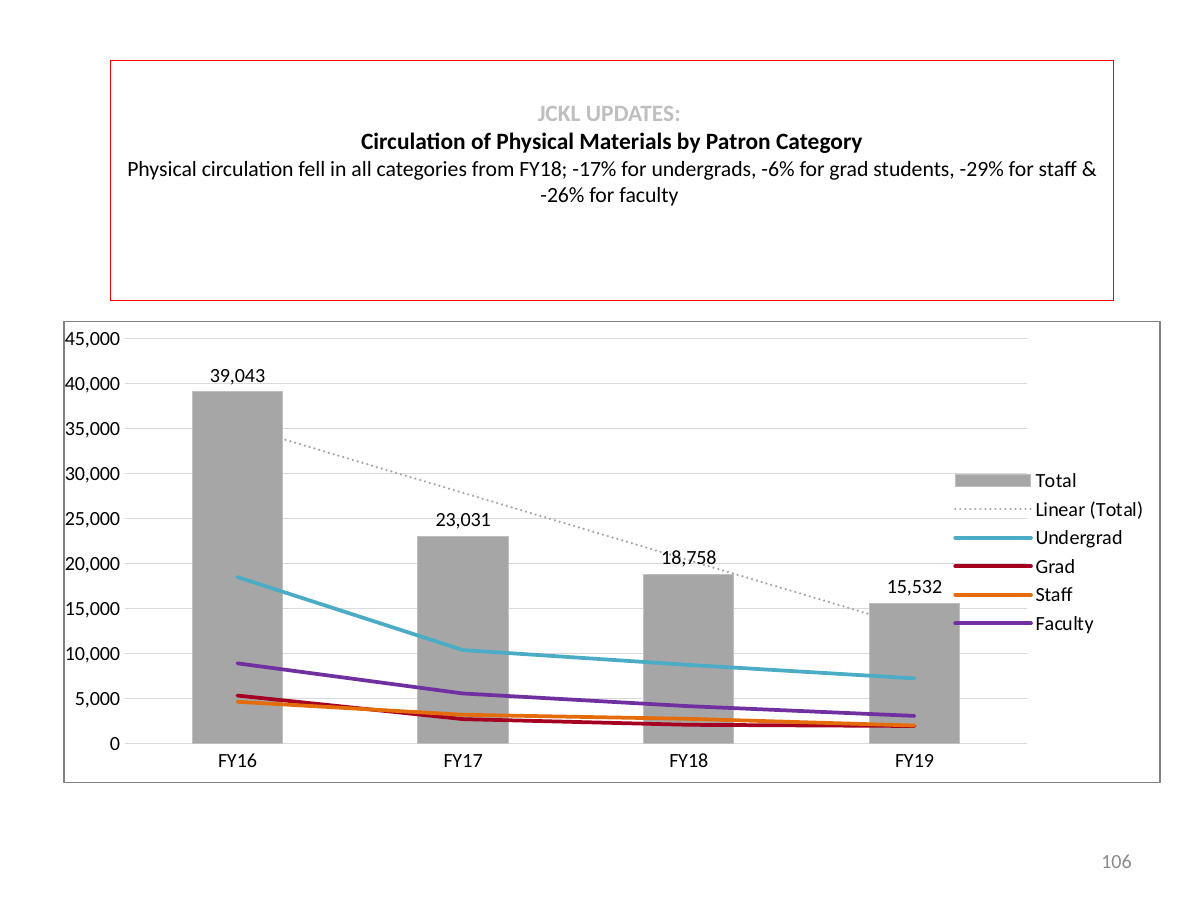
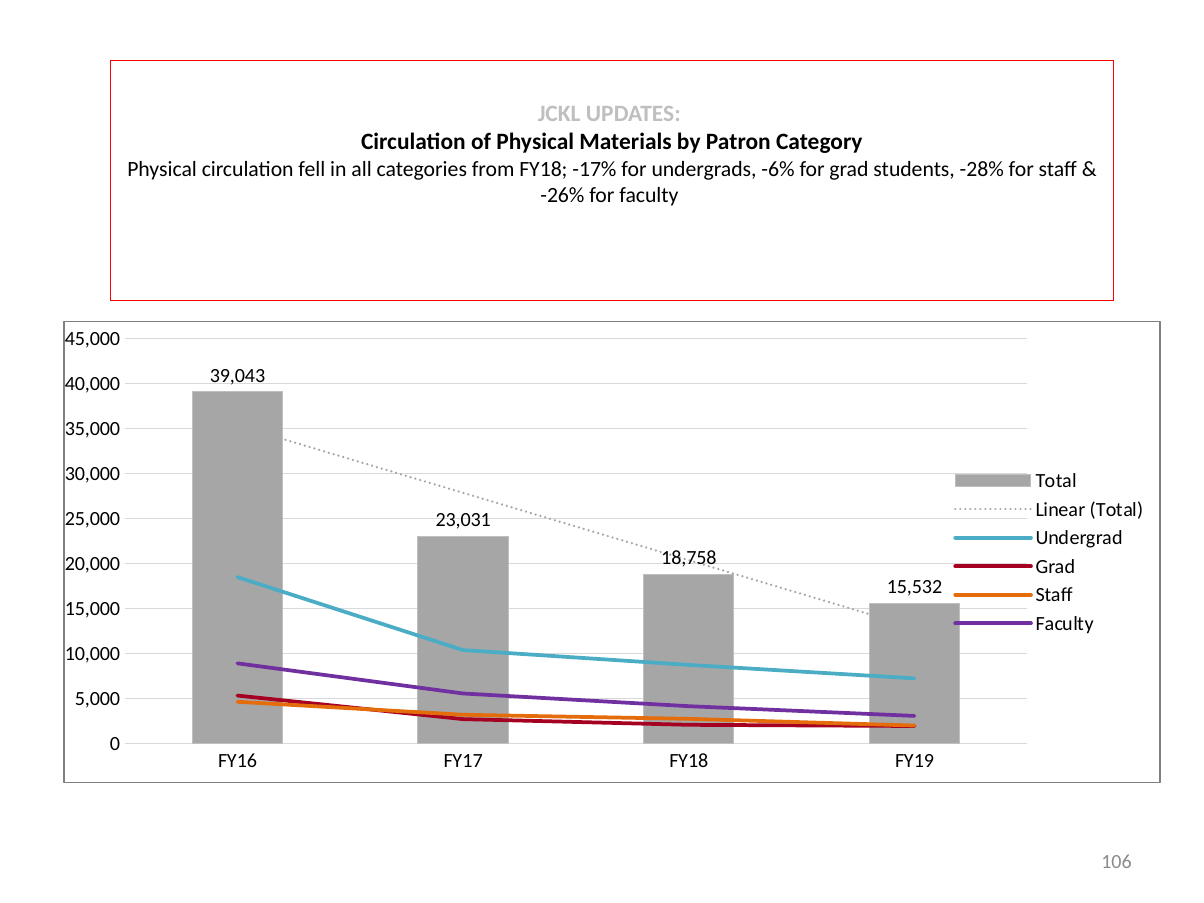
-29%: -29% -> -28% (982, 169)
